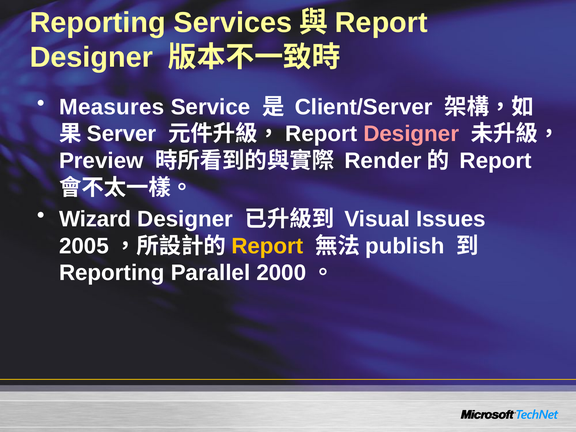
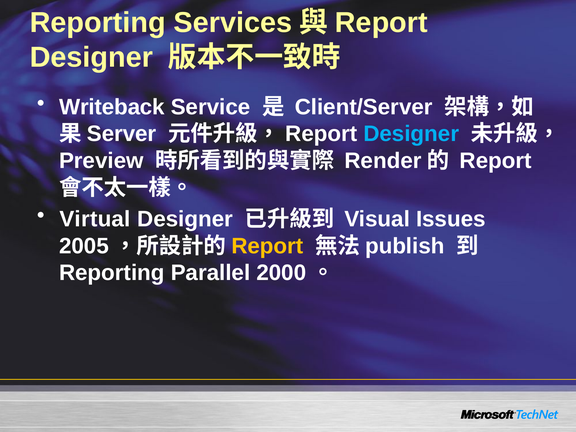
Measures: Measures -> Writeback (112, 107)
Designer colour: pink -> light blue (411, 134)
Wizard: Wizard -> Virtual (95, 219)
